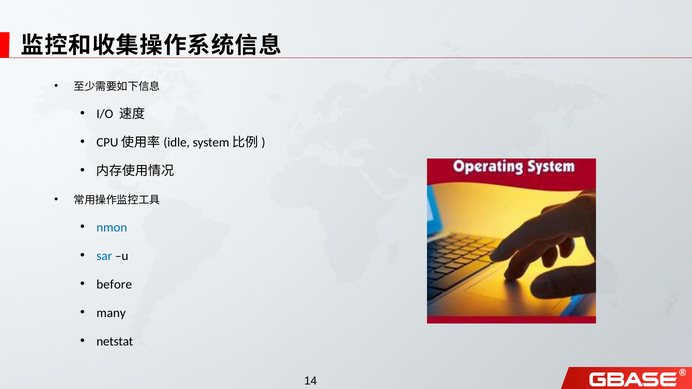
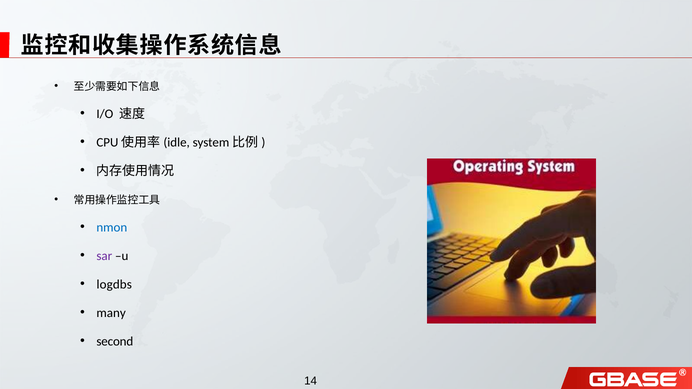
sar colour: blue -> purple (104, 256)
before: before -> logdbs (114, 284)
netstat: netstat -> second (115, 341)
